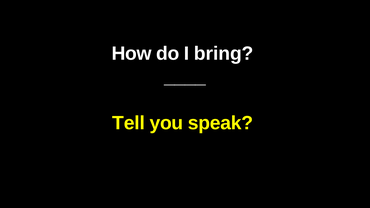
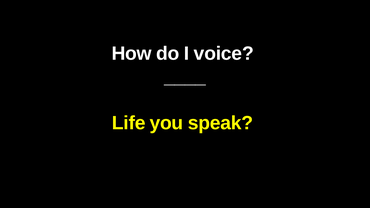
bring: bring -> voice (224, 54)
Tell: Tell -> Life (129, 123)
